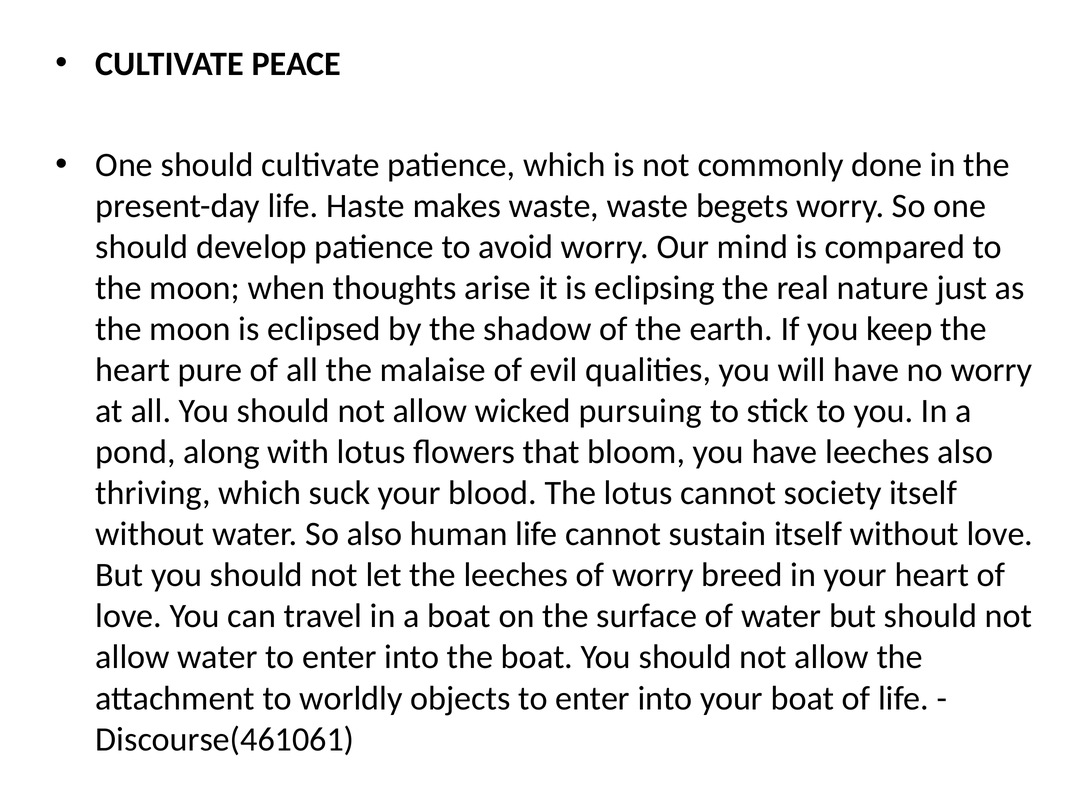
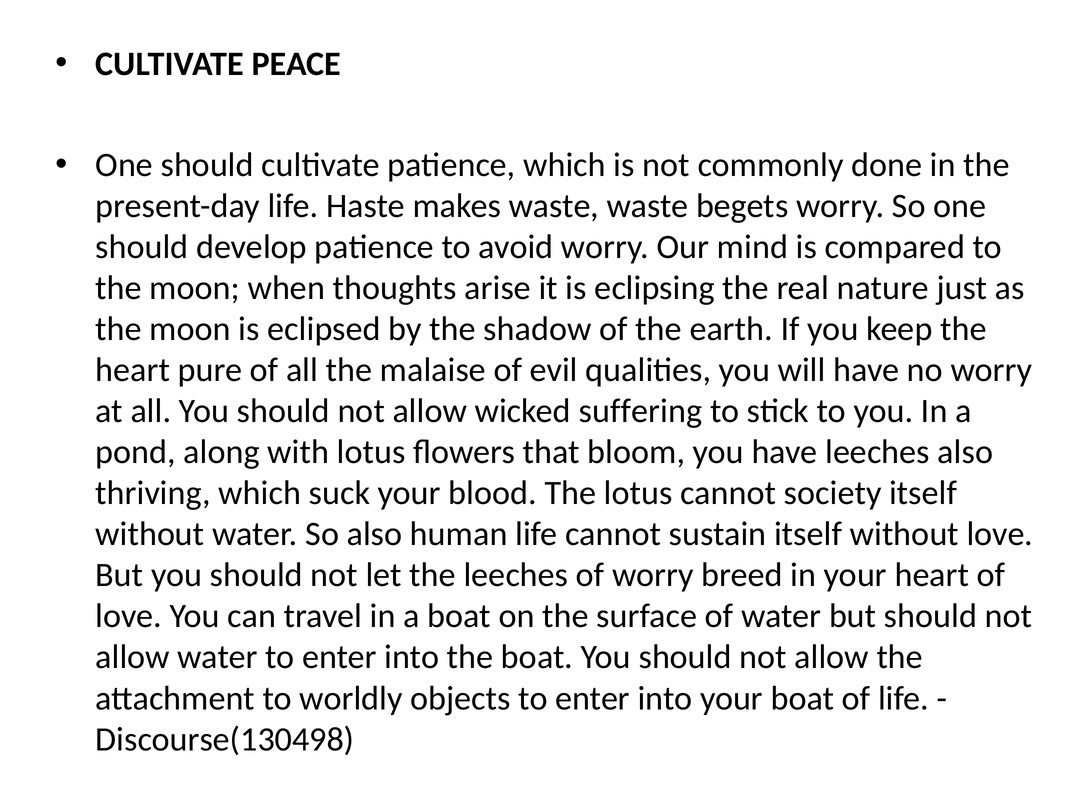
pursuing: pursuing -> suffering (640, 411)
Discourse(461061: Discourse(461061 -> Discourse(130498 (225, 739)
